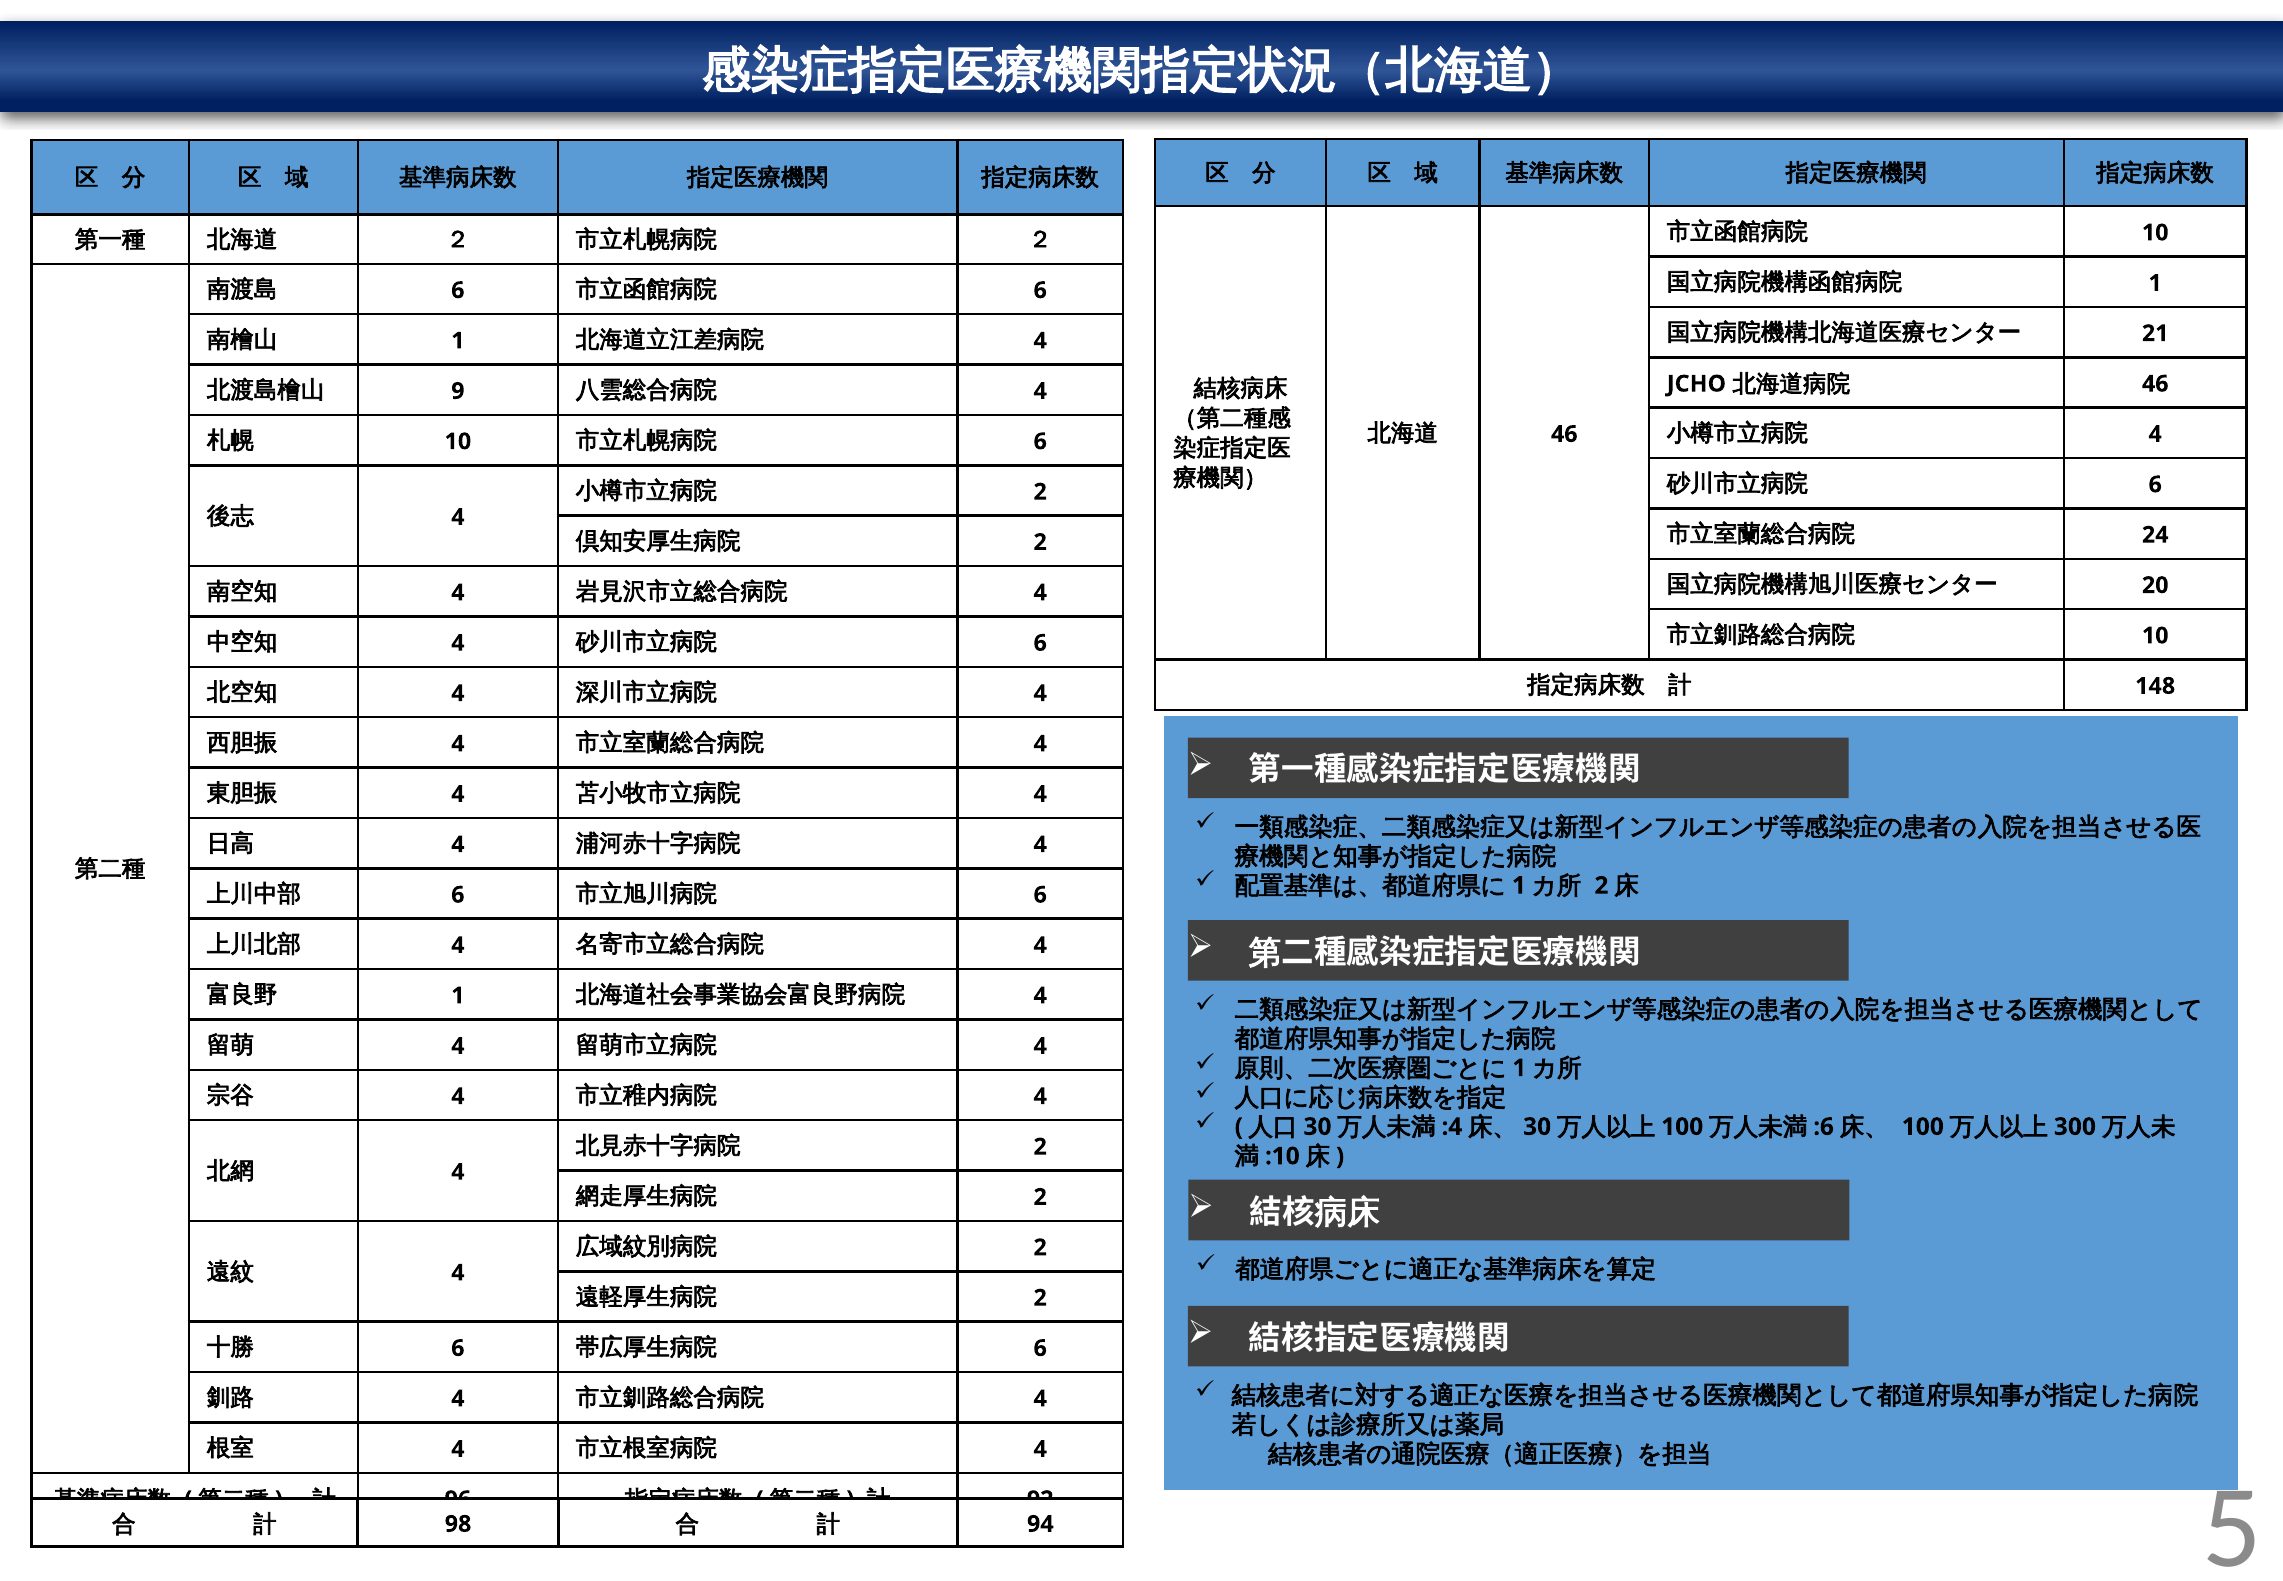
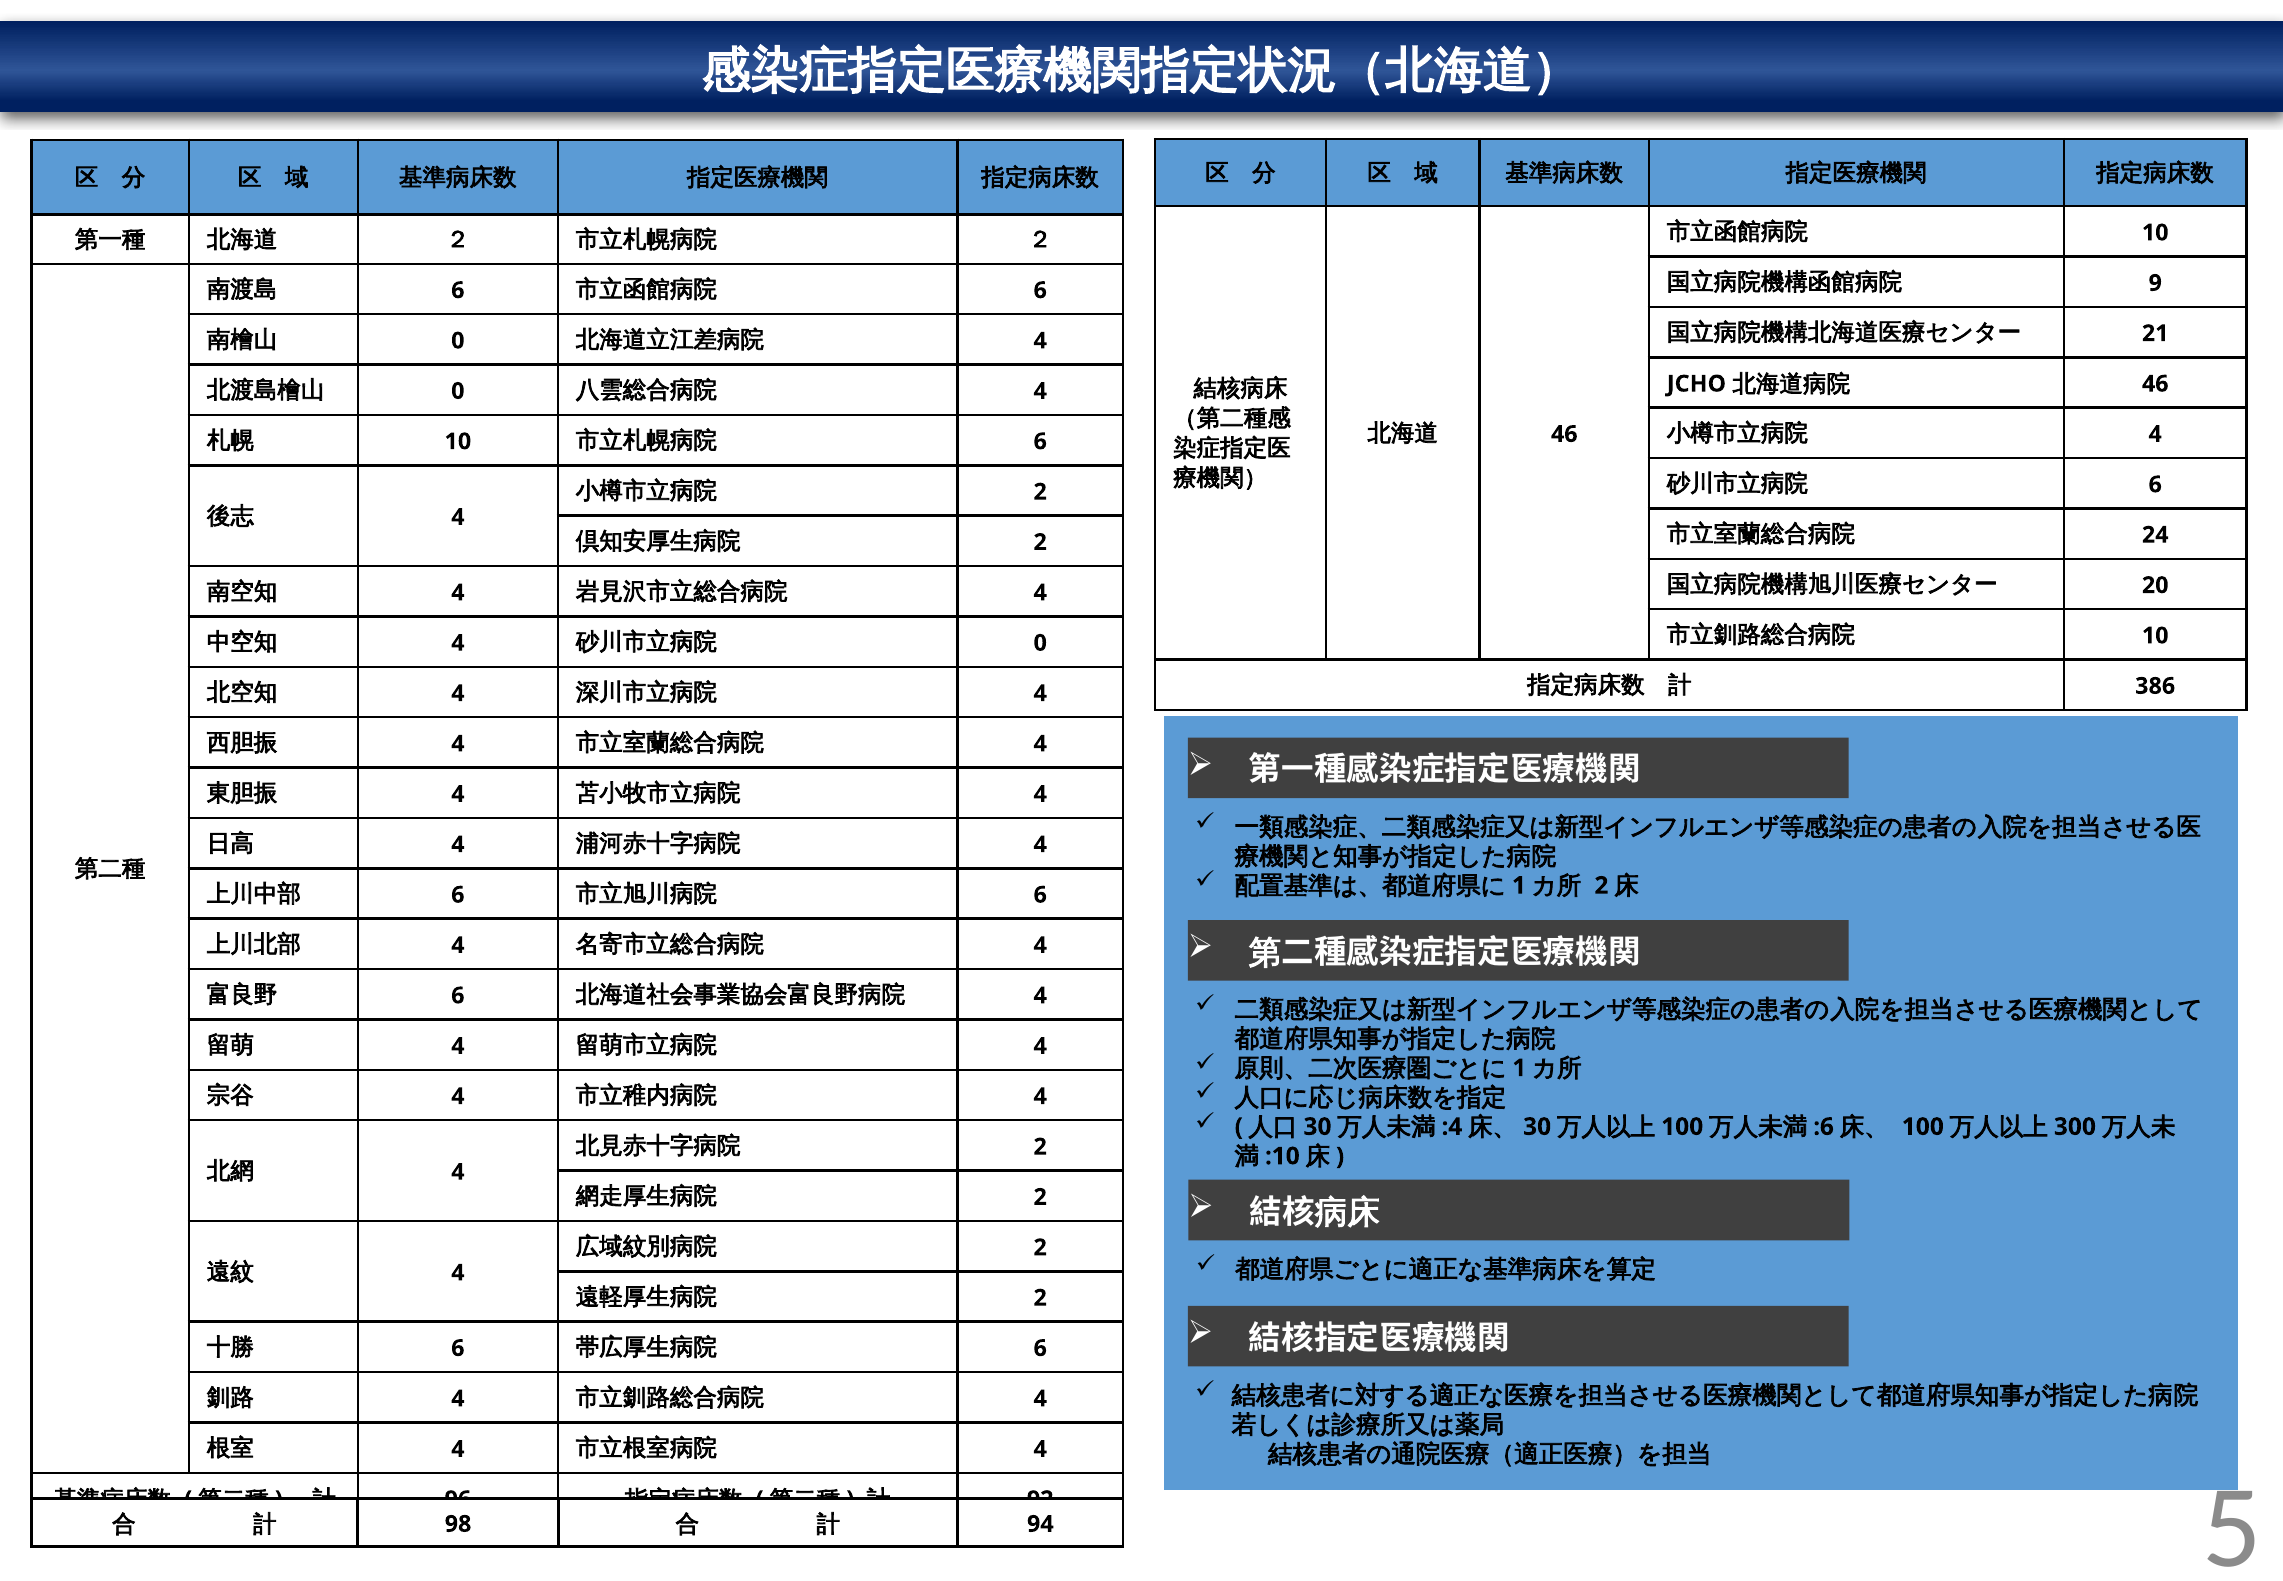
1: 1 -> 9 (2155, 283)
1: 1 -> 0 (458, 341)
9: 9 -> 0 (458, 391)
6: 6 -> 0 (1040, 643)
148: 148 -> 386 (2155, 686)
1: 1 -> 6 (458, 995)
